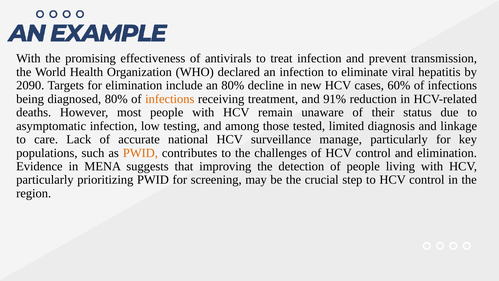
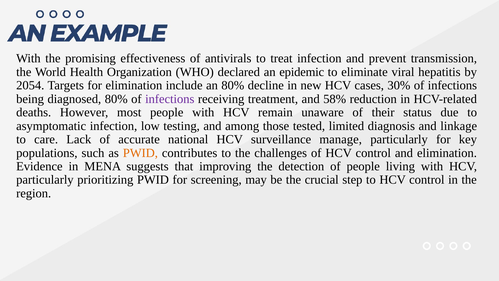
an infection: infection -> epidemic (302, 72)
2090: 2090 -> 2054 (30, 85)
60%: 60% -> 30% (399, 85)
infections colour: orange -> purple (170, 99)
91%: 91% -> 58% (335, 99)
